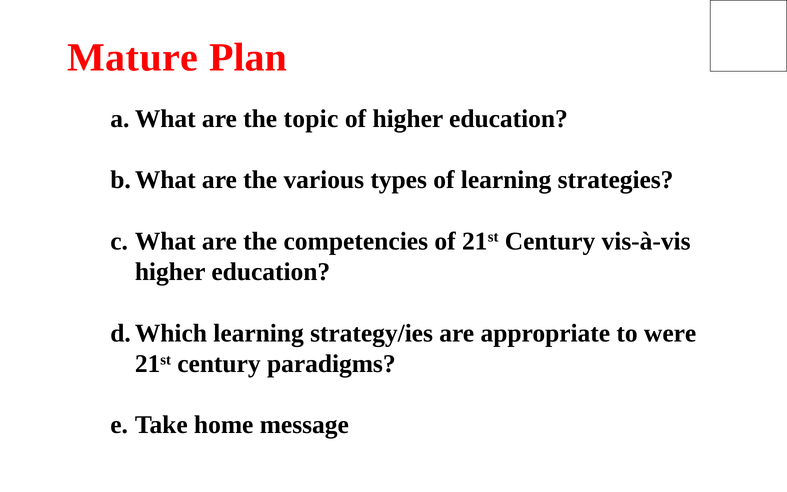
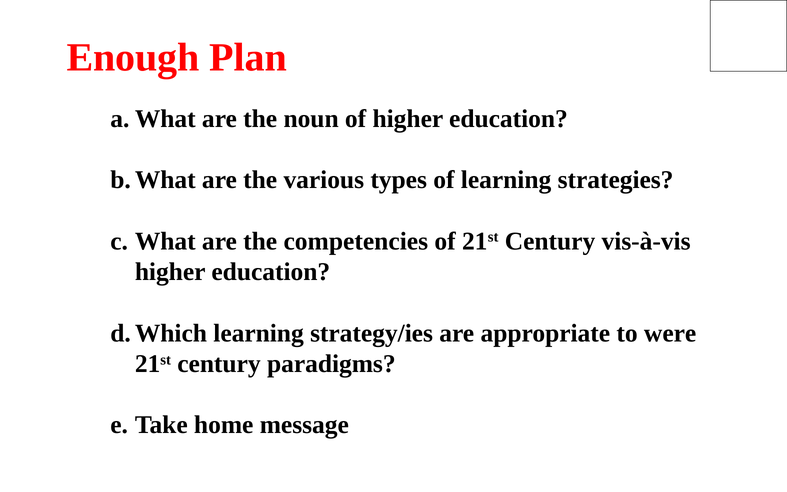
Mature: Mature -> Enough (133, 57)
topic: topic -> noun (311, 119)
